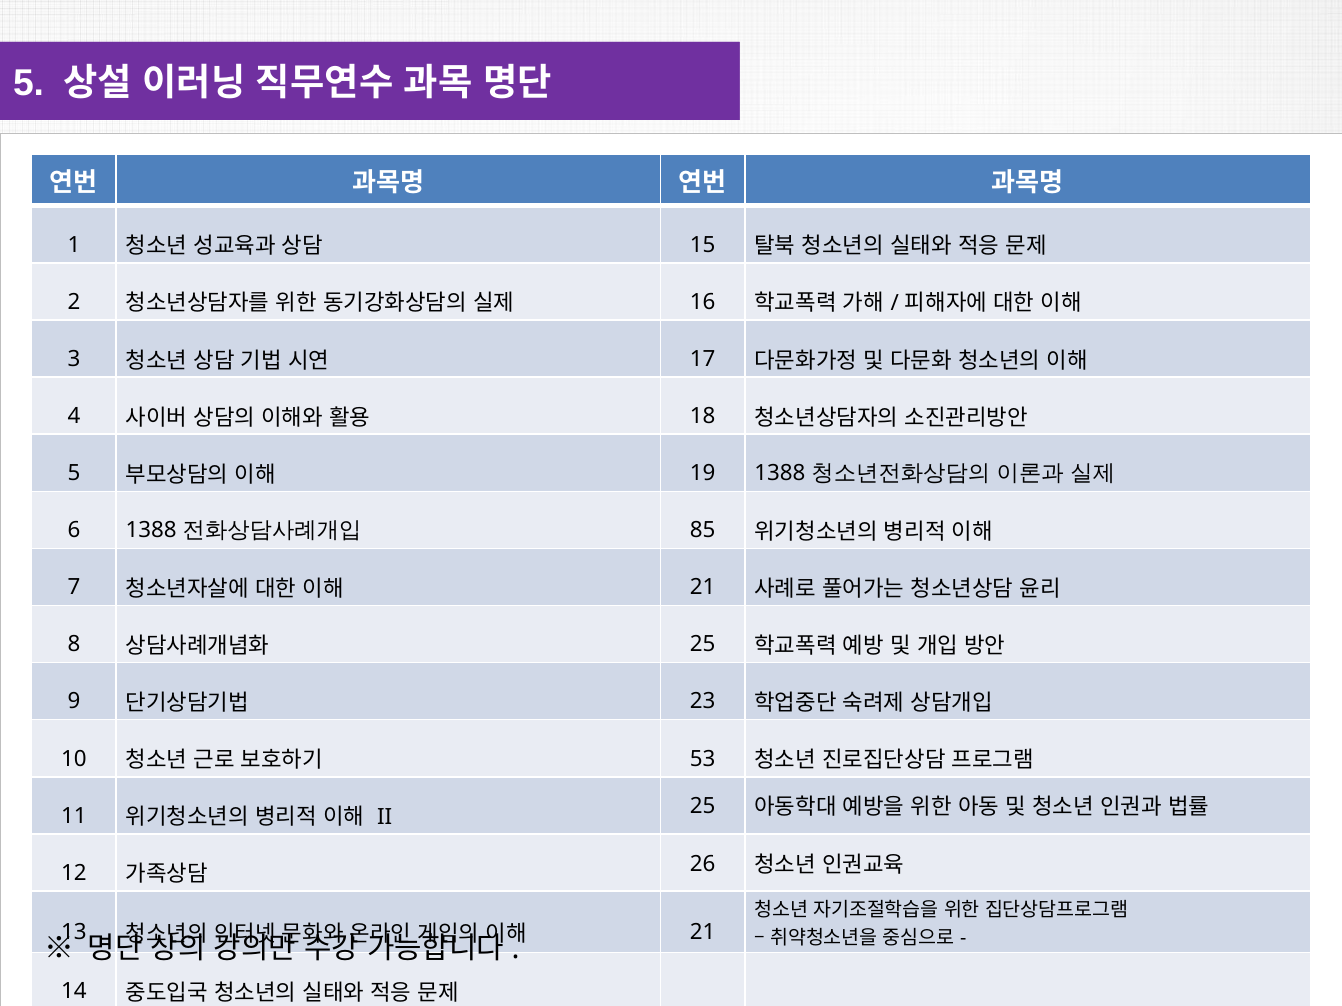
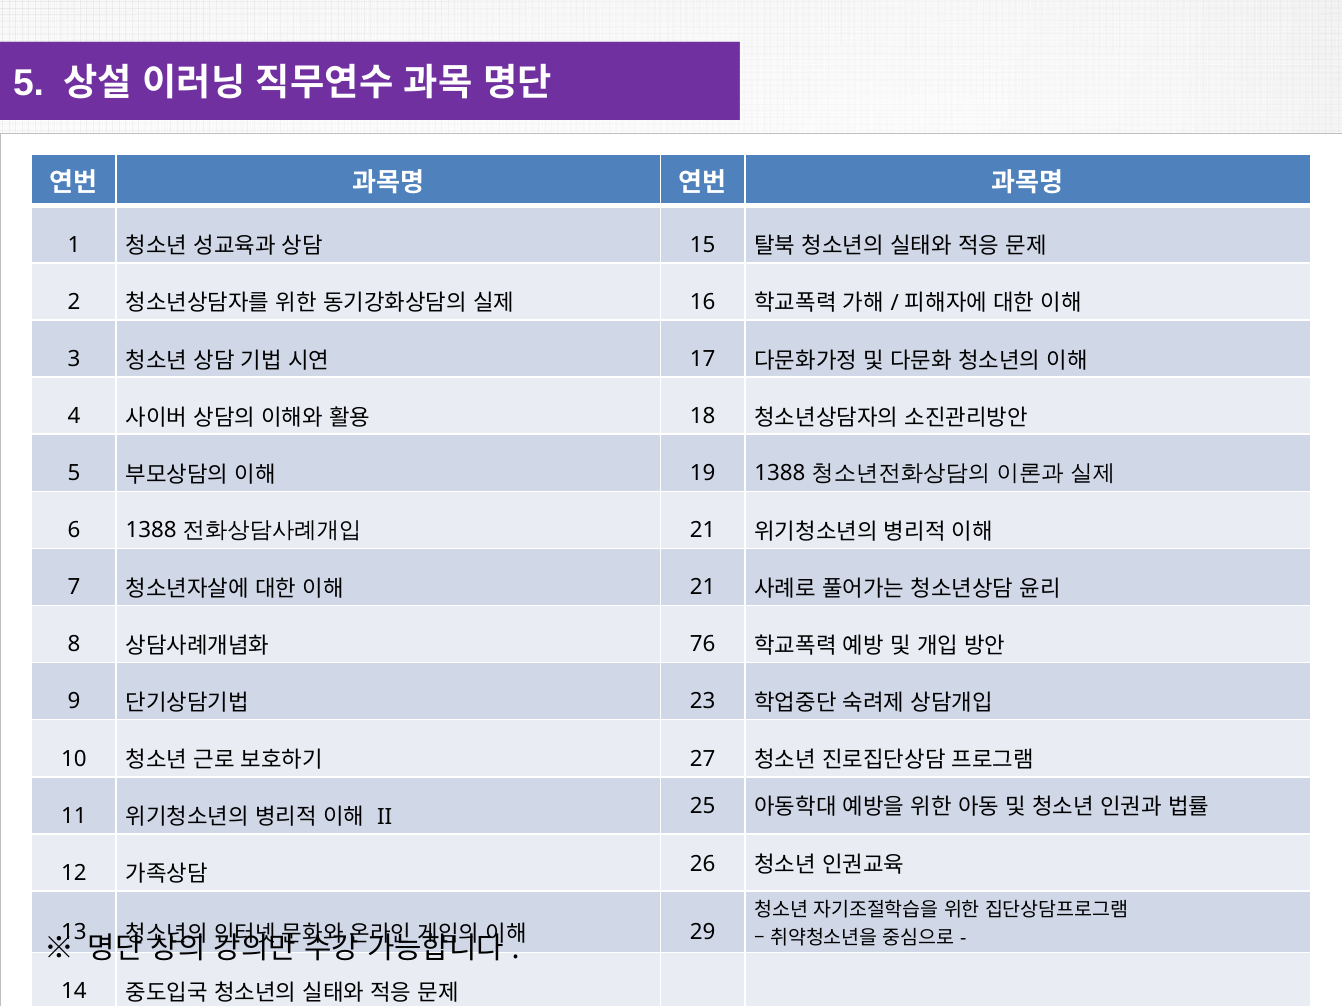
85: 85 -> 21 (703, 531)
25: 25 -> 76 (703, 645)
53: 53 -> 27 (703, 759)
21: 21 -> 29 (703, 933)
